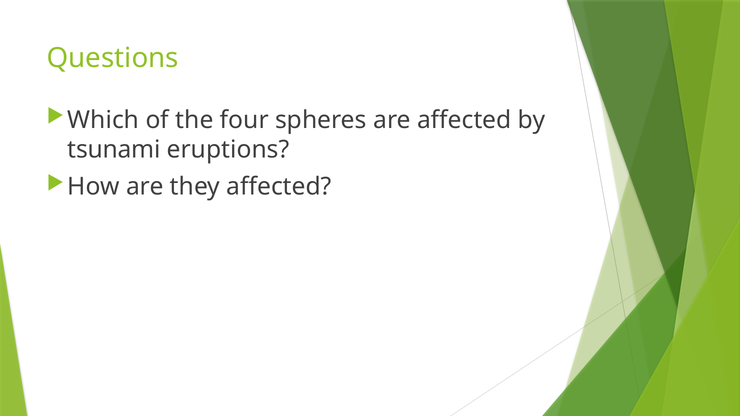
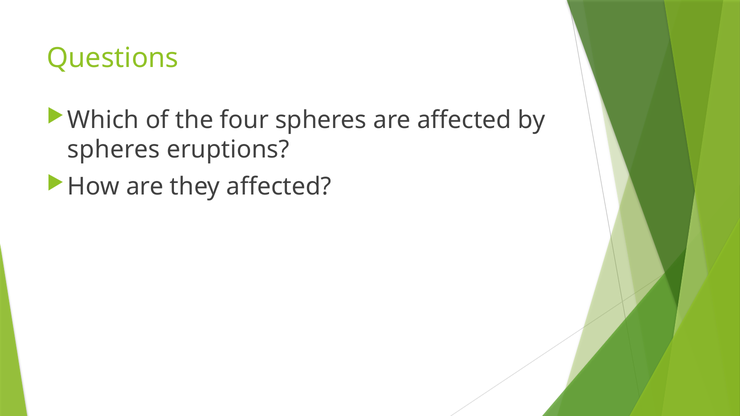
tsunami: tsunami -> spheres (114, 150)
